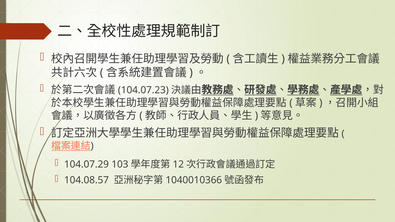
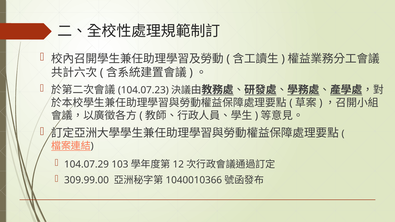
104.08.57: 104.08.57 -> 309.99.00 (86, 180)
